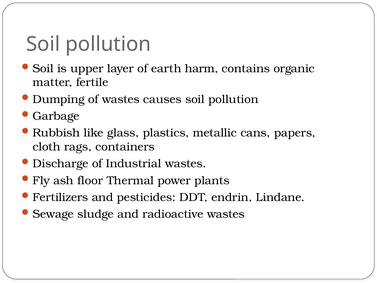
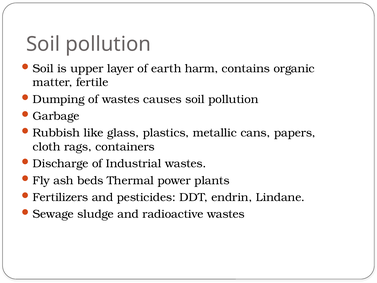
floor: floor -> beds (90, 180)
